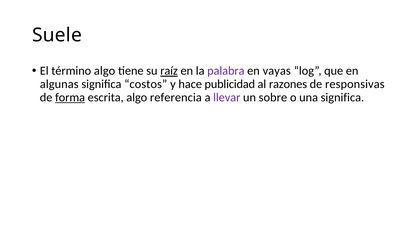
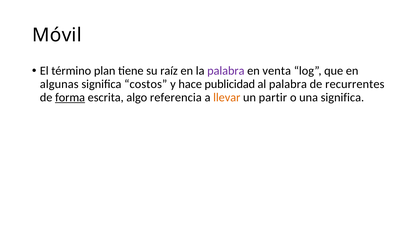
Suele: Suele -> Móvil (57, 35)
término algo: algo -> plan (105, 71)
raíz underline: present -> none (169, 71)
vayas: vayas -> venta (277, 71)
al razones: razones -> palabra (288, 84)
responsivas: responsivas -> recurrentes (355, 84)
llevar colour: purple -> orange (227, 97)
sobre: sobre -> partir (273, 97)
